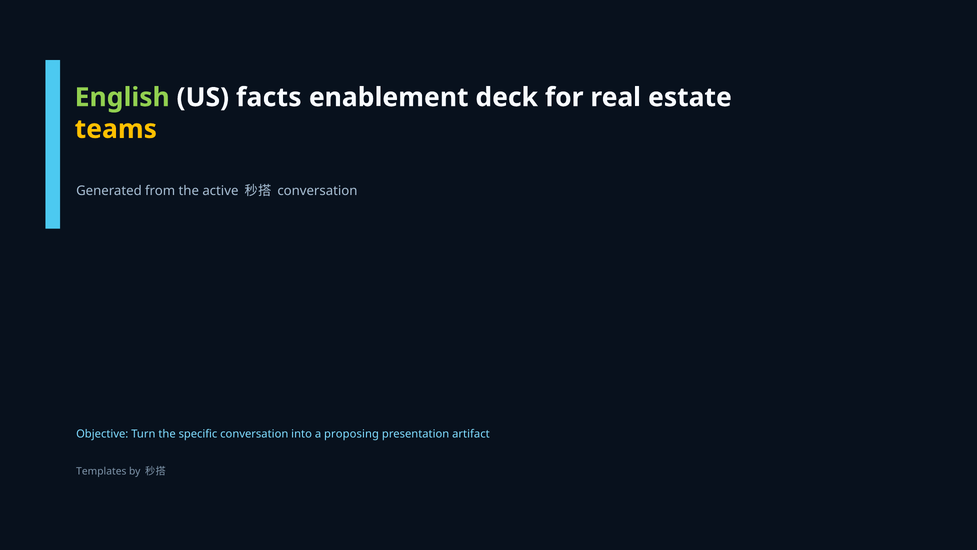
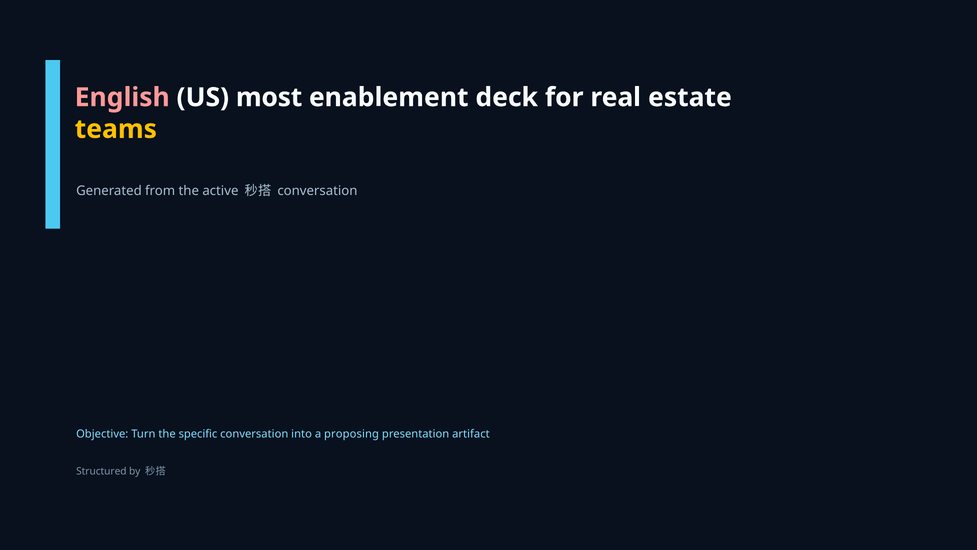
English colour: light green -> pink (122, 97)
facts: facts -> most (269, 97)
Templates: Templates -> Structured (101, 471)
